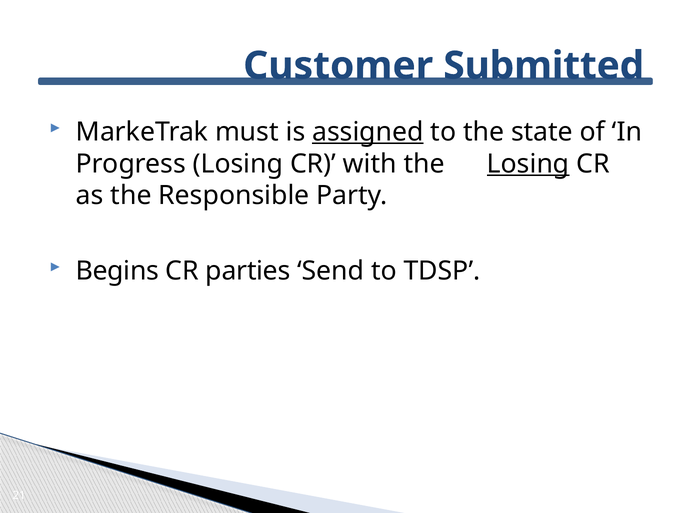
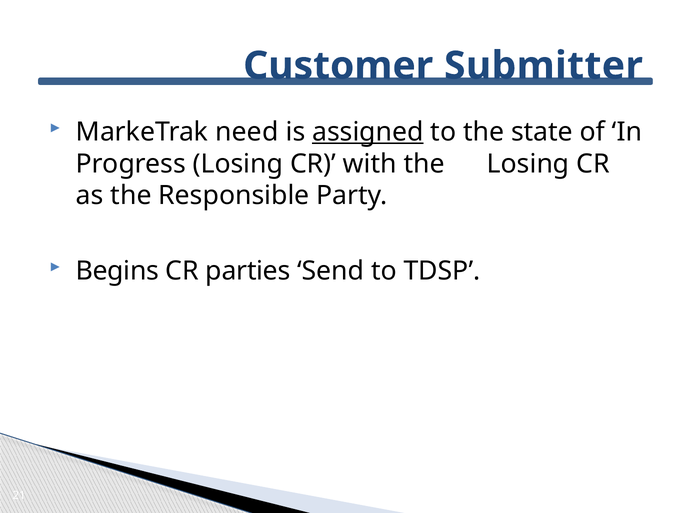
Submitted: Submitted -> Submitter (543, 66)
must: must -> need (247, 132)
Losing underline: present -> none (528, 164)
